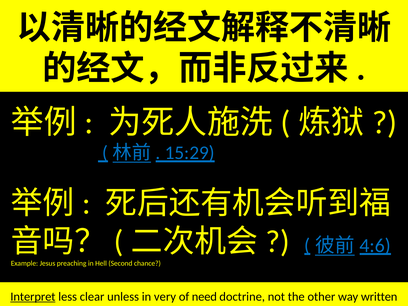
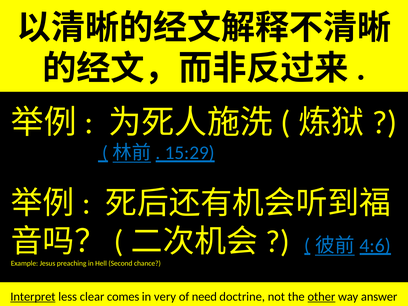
unless: unless -> comes (123, 297)
other underline: none -> present (321, 297)
written: written -> answer (379, 297)
